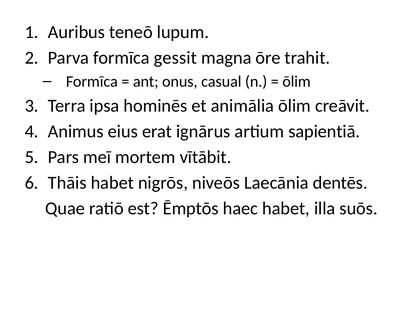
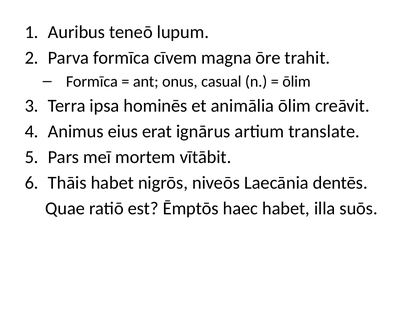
gessit: gessit -> cīvem (175, 58)
sapientiā: sapientiā -> translate (324, 132)
